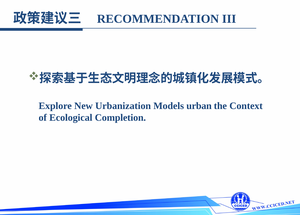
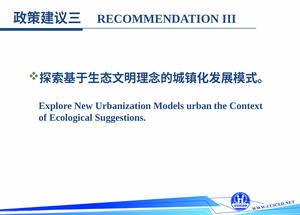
Completion: Completion -> Suggestions (120, 117)
